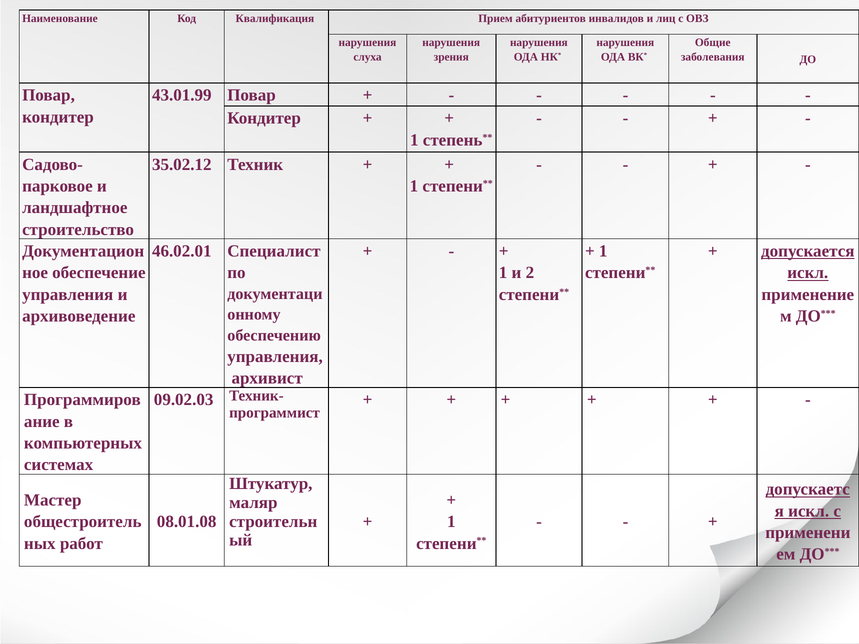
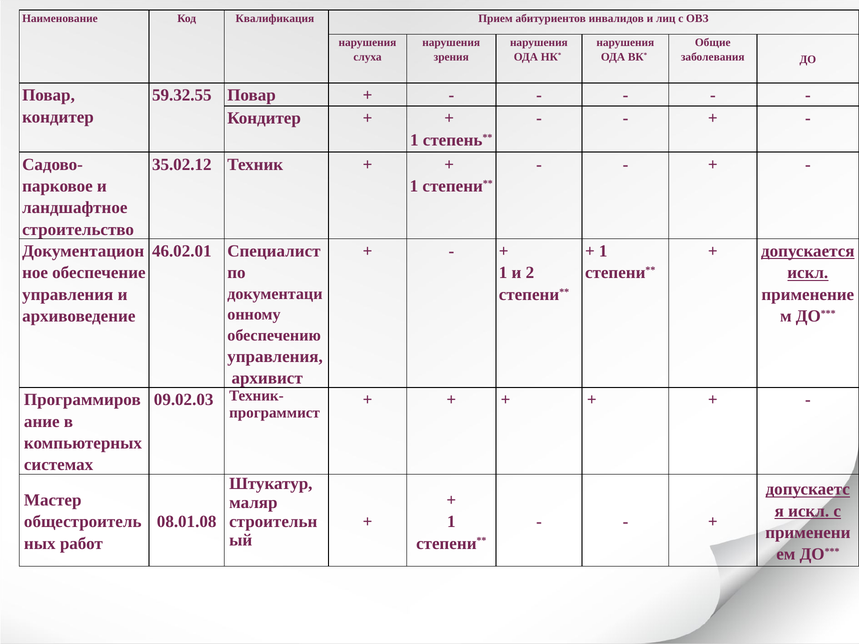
43.01.99: 43.01.99 -> 59.32.55 (182, 95)
